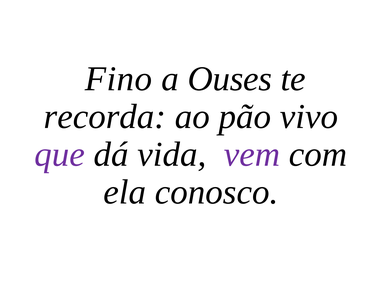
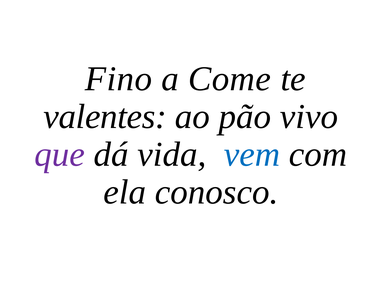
Ouses: Ouses -> Come (230, 79)
recorda: recorda -> valentes (105, 117)
vem colour: purple -> blue (252, 155)
